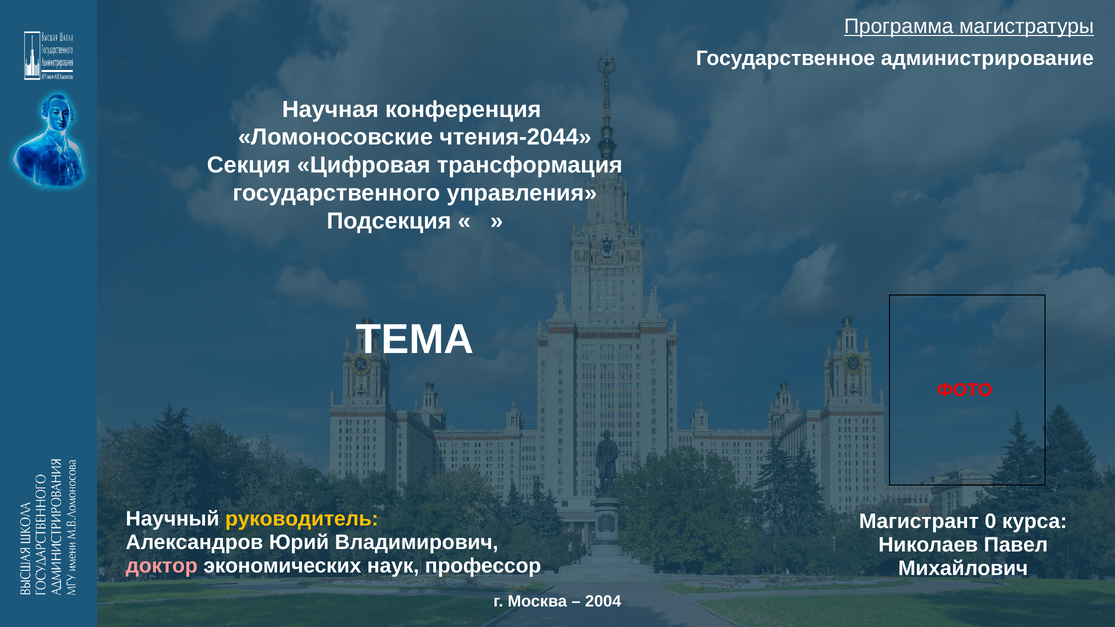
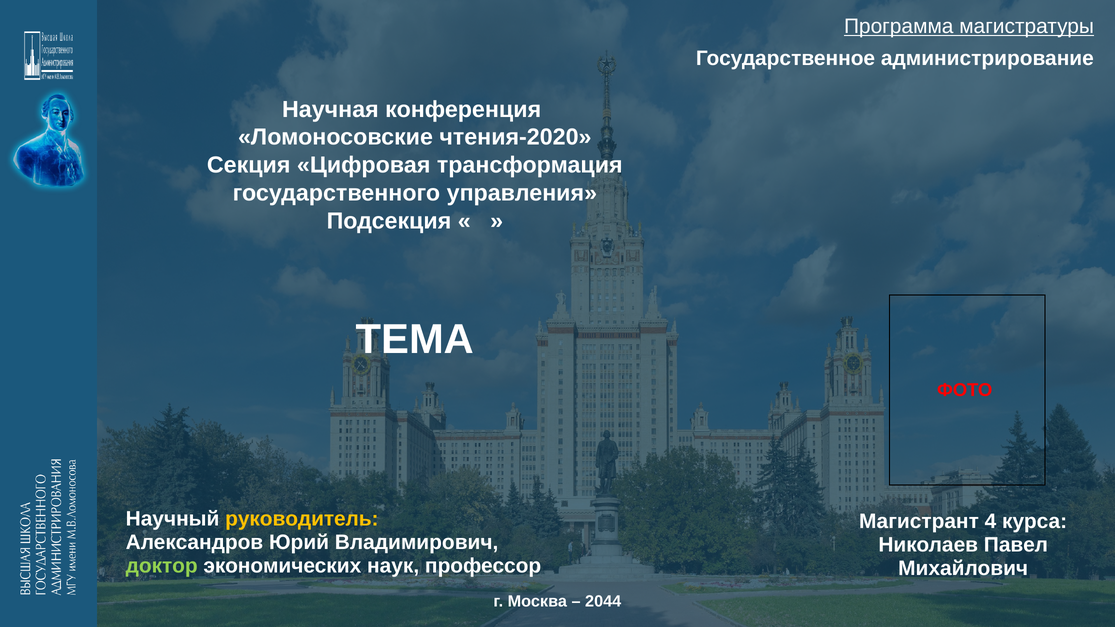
чтения-2044: чтения-2044 -> чтения-2020 (515, 137)
0: 0 -> 4 (990, 522)
доктор colour: pink -> light green (162, 566)
2004: 2004 -> 2044 (603, 602)
